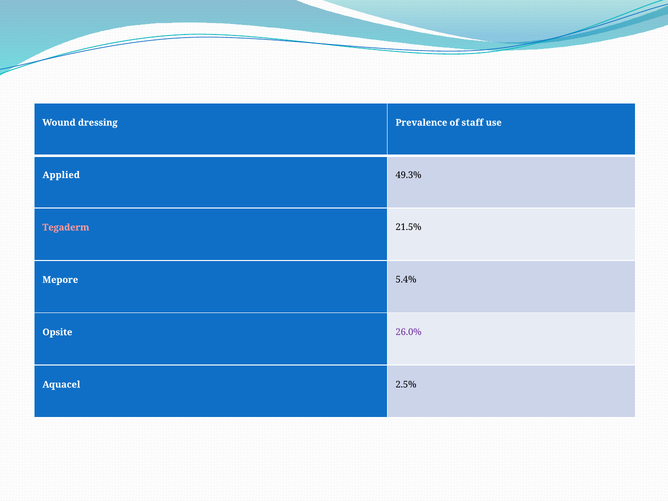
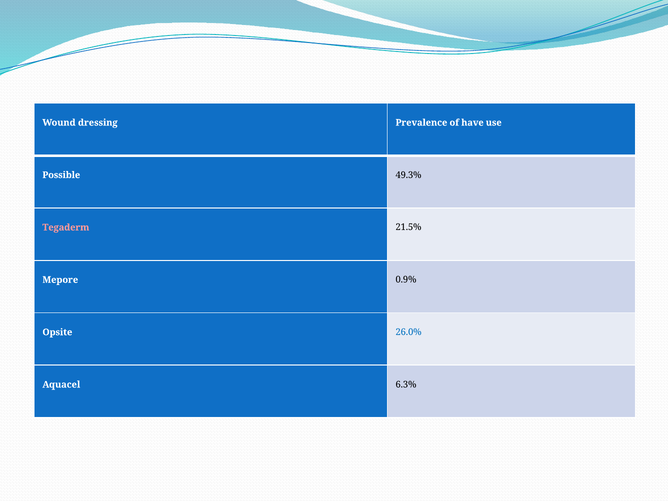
staff: staff -> have (472, 123)
Applied: Applied -> Possible (61, 175)
5.4%: 5.4% -> 0.9% (406, 280)
26.0% colour: purple -> blue (409, 332)
2.5%: 2.5% -> 6.3% (406, 385)
